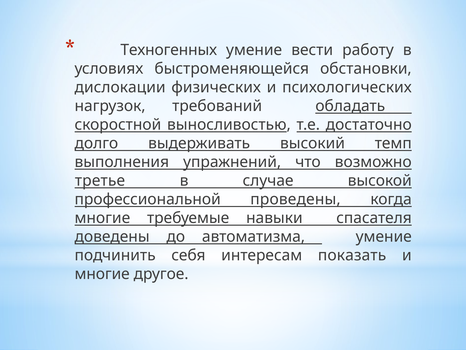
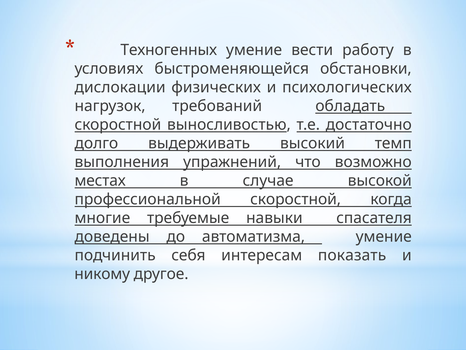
третье: третье -> местах (100, 181)
профессиональной проведены: проведены -> скоростной (296, 199)
многие: многие -> никому (102, 274)
